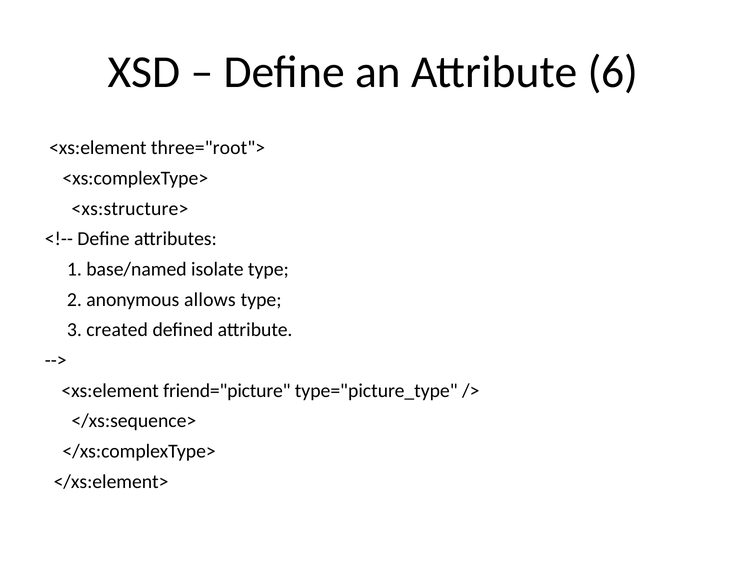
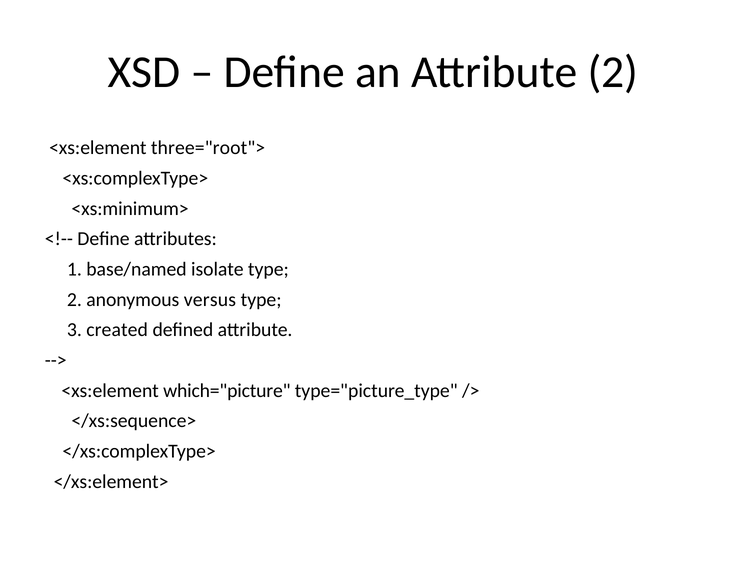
Attribute 6: 6 -> 2 (613, 72)
<xs:structure>: <xs:structure> -> <xs:minimum> (130, 208)
allows: allows -> versus (210, 299)
friend="picture: friend="picture -> which="picture (227, 390)
